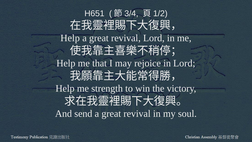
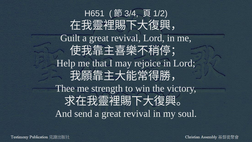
Help: Help -> Guilt (70, 38)
Help: Help -> Thee (65, 88)
